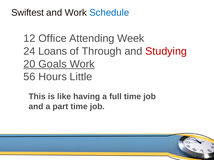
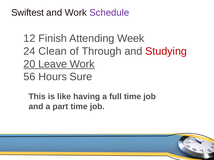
Schedule colour: blue -> purple (109, 13)
Office: Office -> Finish (53, 39)
Loans: Loans -> Clean (53, 51)
Goals: Goals -> Leave (53, 64)
Little: Little -> Sure (81, 77)
